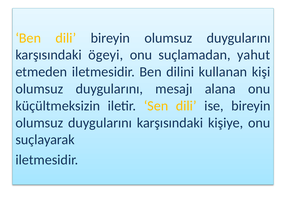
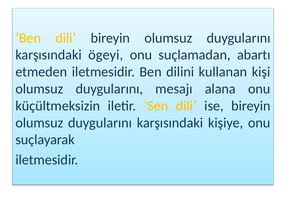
yahut: yahut -> abartı (254, 55)
